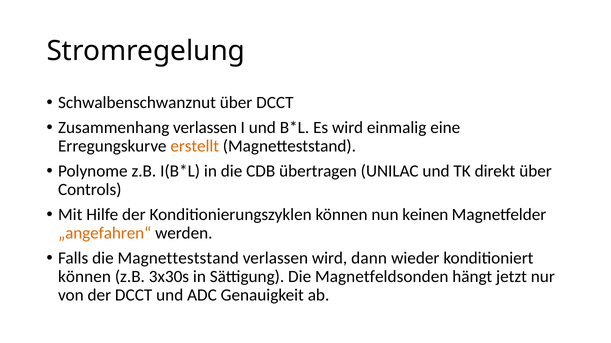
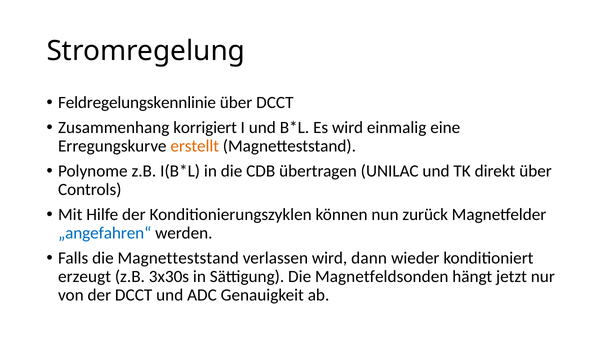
Schwalbenschwanznut: Schwalbenschwanznut -> Feldregelungskennlinie (137, 103)
Zusammenhang verlassen: verlassen -> korrigiert (205, 128)
keinen: keinen -> zurück (425, 215)
„angefahren“ colour: orange -> blue (105, 234)
können: können -> erzeugt (85, 277)
